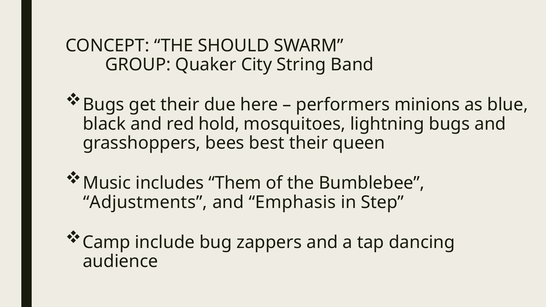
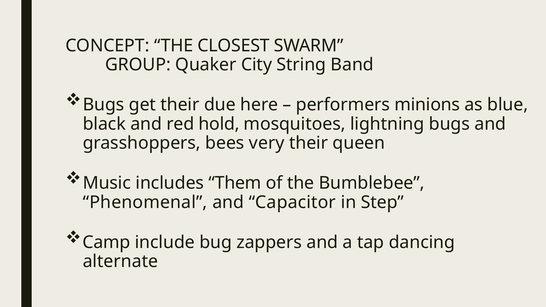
SHOULD: SHOULD -> CLOSEST (234, 46)
best: best -> very (267, 143)
Adjustments: Adjustments -> Phenomenal (145, 202)
Emphasis: Emphasis -> Capacitor (292, 202)
audience: audience -> alternate (120, 262)
